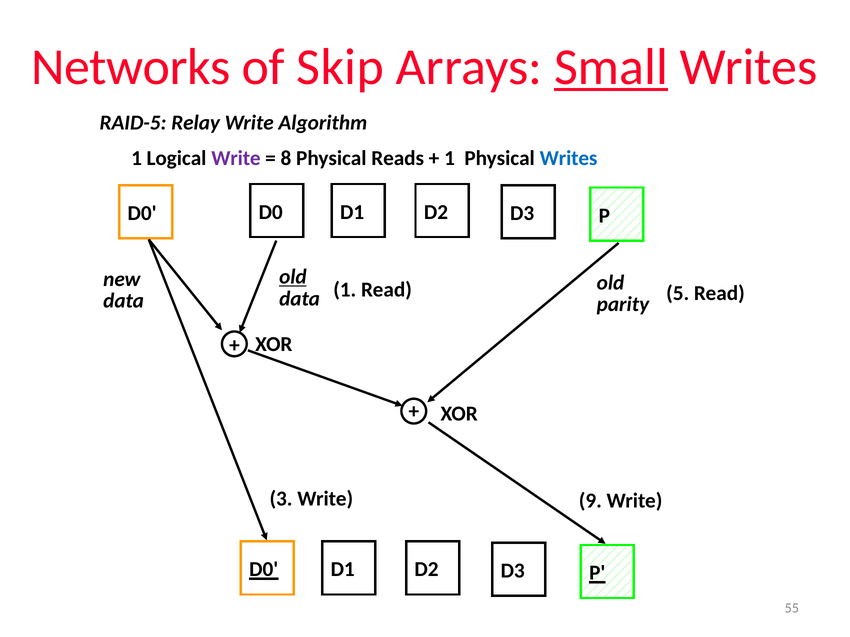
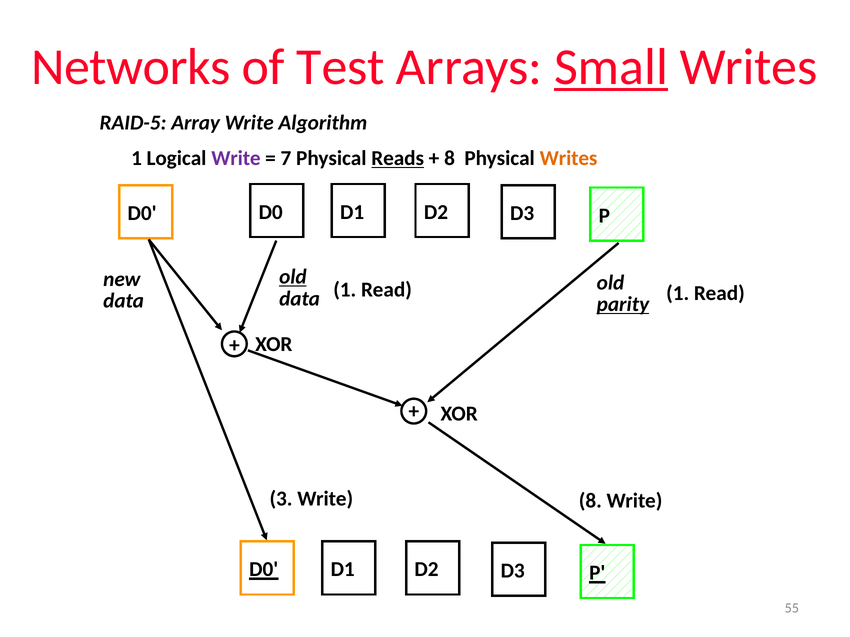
Skip: Skip -> Test (340, 67)
Relay: Relay -> Array (196, 123)
8: 8 -> 7 (286, 158)
Reads underline: none -> present (398, 158)
1: 1 -> 8 (450, 158)
Writes colour: blue -> orange (569, 158)
Read 5: 5 -> 1 (678, 294)
parity underline: none -> present (623, 305)
Write 9: 9 -> 8 (590, 501)
